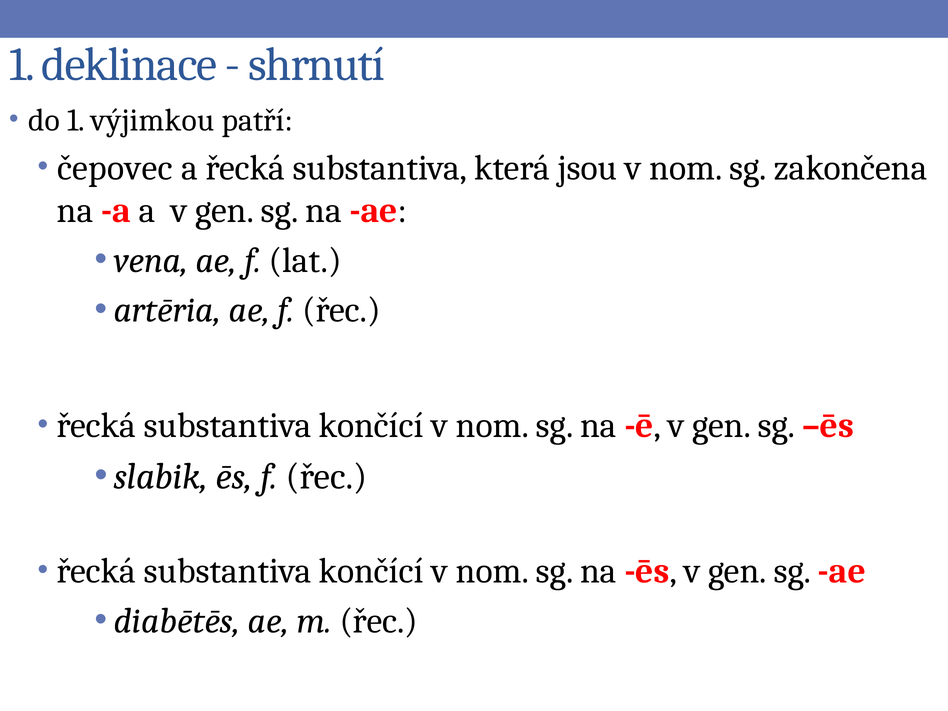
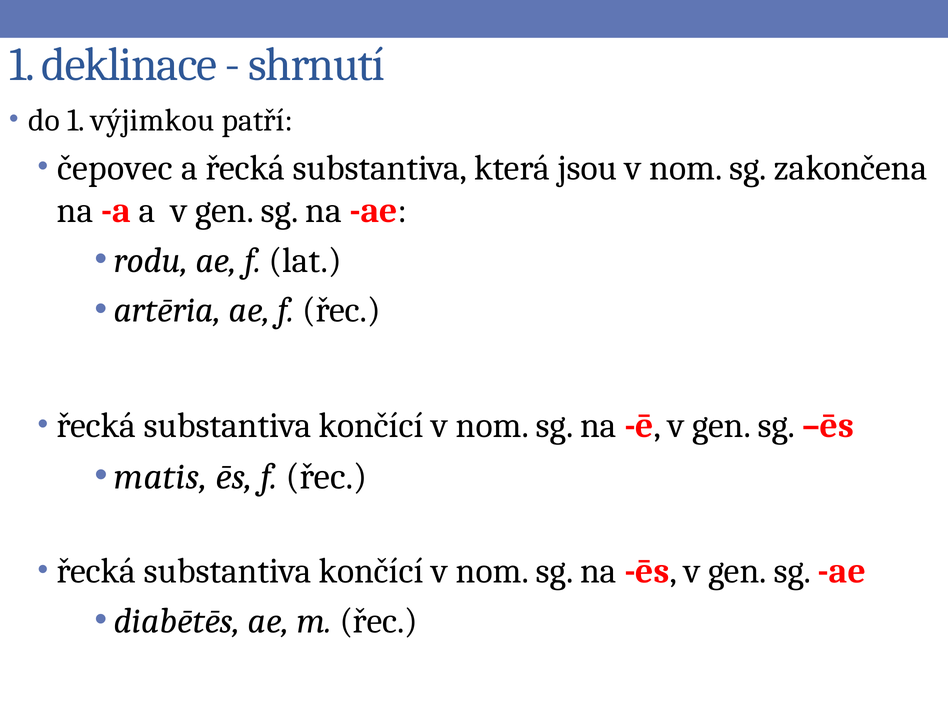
vena: vena -> rodu (151, 260)
slabik: slabik -> matis (160, 477)
